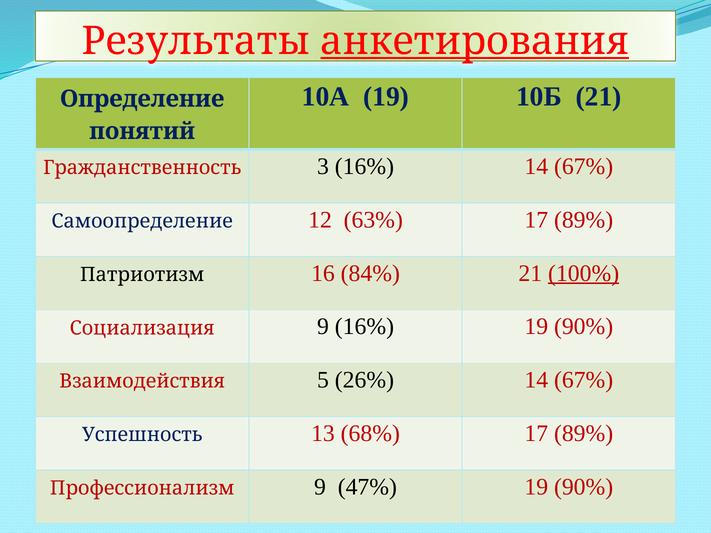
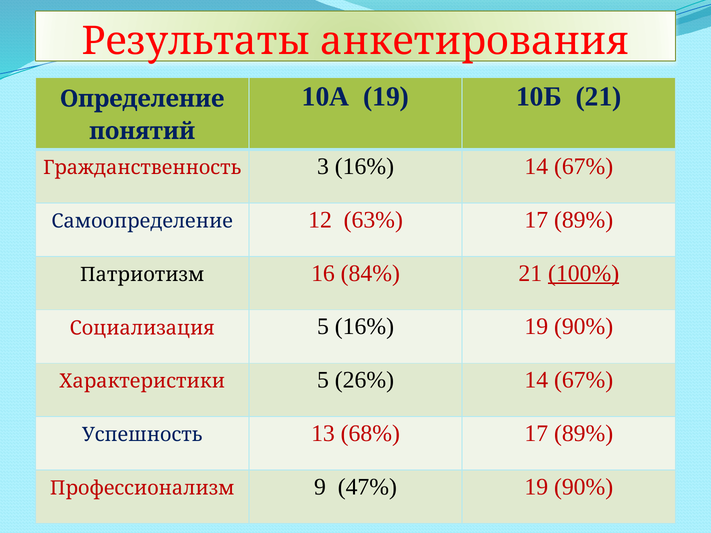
анкетирования underline: present -> none (475, 41)
Социализация 9: 9 -> 5 (323, 327)
Взаимодействия: Взаимодействия -> Характеристики (142, 382)
